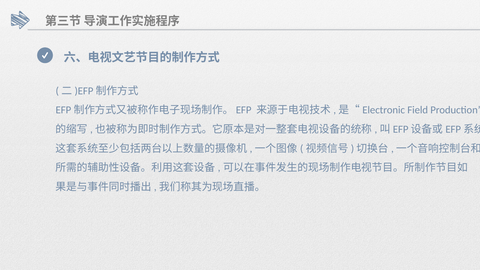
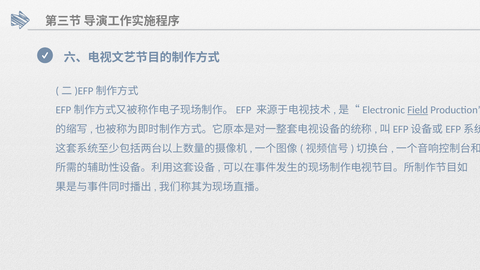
Field underline: none -> present (418, 110)
